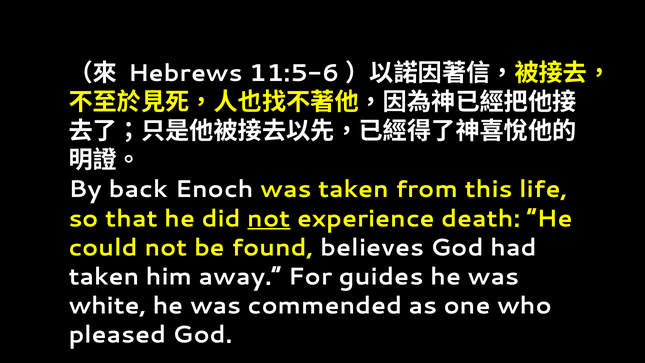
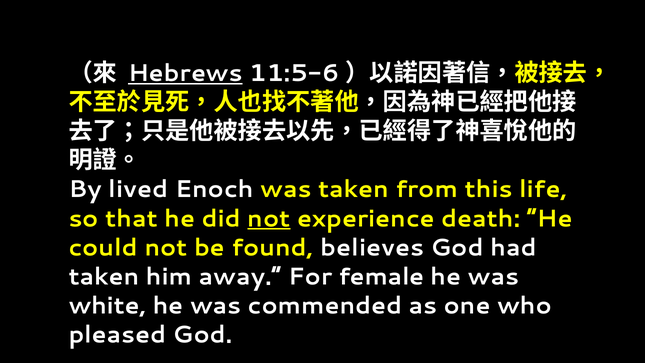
Hebrews underline: none -> present (185, 73)
back: back -> lived (138, 189)
guides: guides -> female (381, 276)
